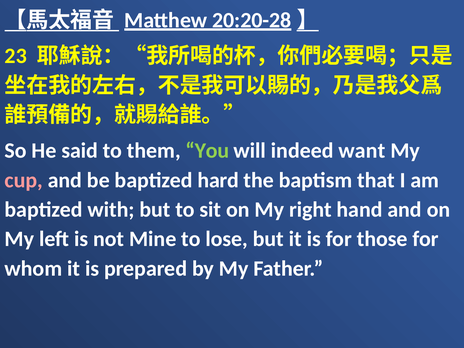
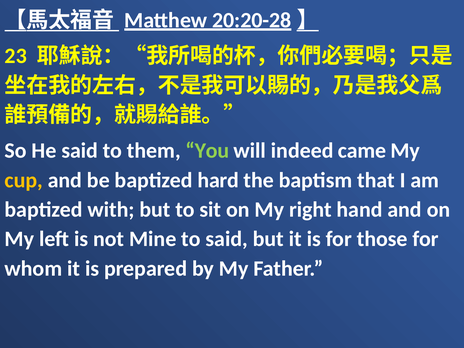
want: want -> came (362, 151)
cup colour: pink -> yellow (24, 180)
to lose: lose -> said (227, 239)
